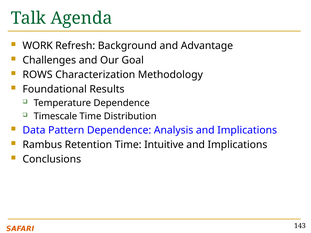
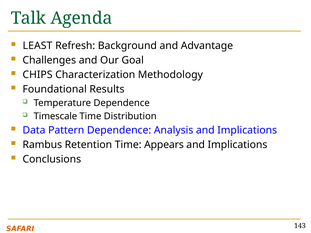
WORK: WORK -> LEAST (38, 46)
ROWS: ROWS -> CHIPS (38, 75)
Intuitive: Intuitive -> Appears (164, 145)
